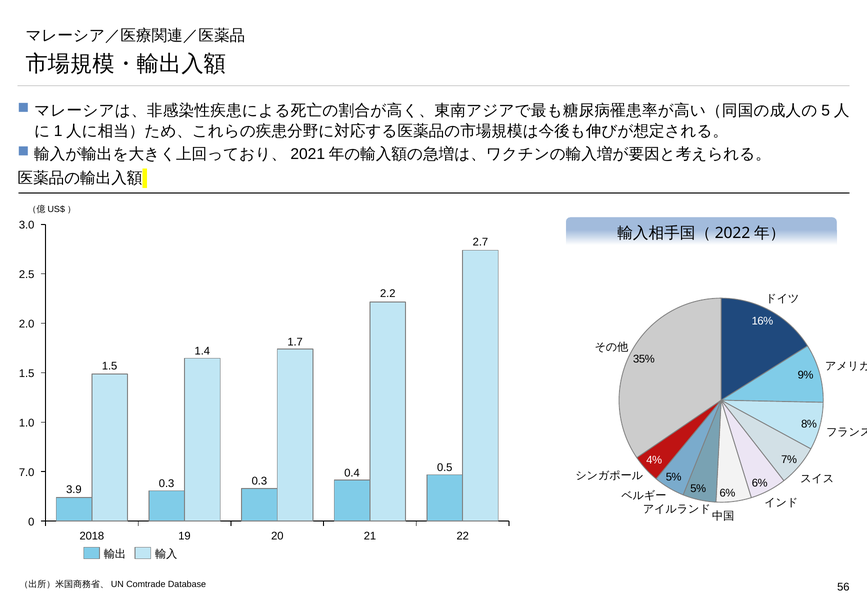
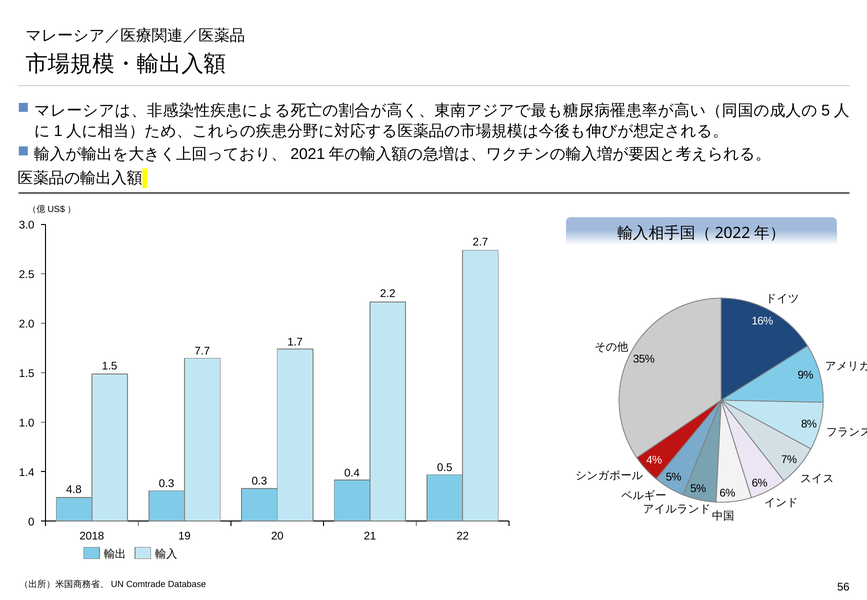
1.4: 1.4 -> 7.7 (202, 351)
7.0: 7.0 -> 1.4 (27, 473)
3.9: 3.9 -> 4.8 (74, 490)
